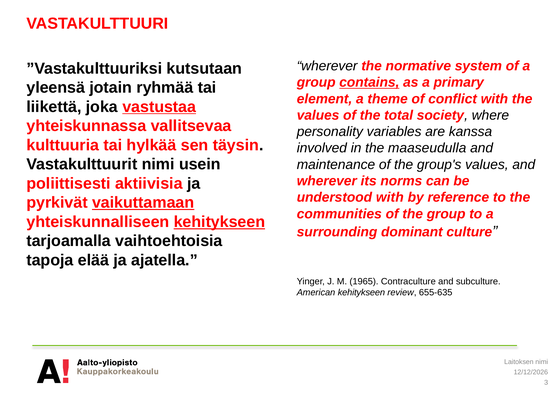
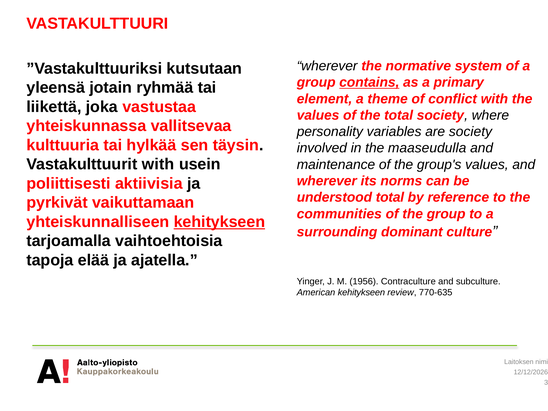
vastustaa underline: present -> none (159, 107)
are kanssa: kanssa -> society (470, 132)
Vastakulttuurit nimi: nimi -> with (158, 164)
understood with: with -> total (390, 197)
vaikuttamaan underline: present -> none (143, 203)
1965: 1965 -> 1956 (364, 281)
655-635: 655-635 -> 770-635 (436, 292)
